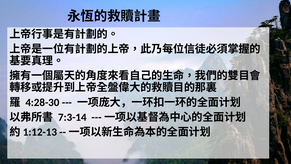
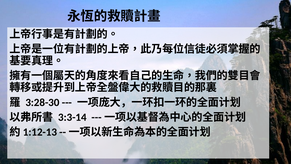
4:28-30: 4:28-30 -> 3:28-30 (42, 102)
7:3-14: 7:3-14 -> 3:3-14 (72, 117)
